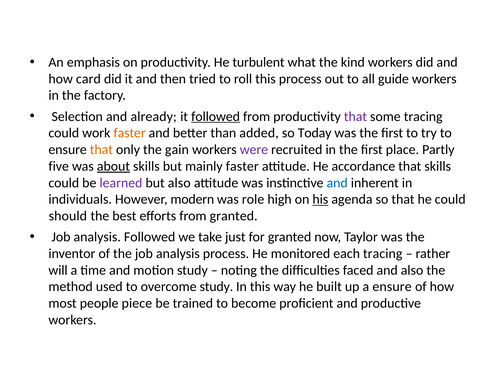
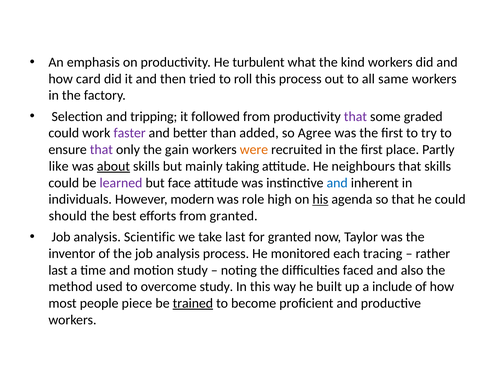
guide: guide -> same (393, 79)
already: already -> tripping (154, 116)
followed underline: present -> none (216, 116)
some tracing: tracing -> graded (423, 116)
faster colour: orange -> purple (130, 133)
Today: Today -> Agree (314, 133)
that colour: orange -> purple (101, 150)
were colour: purple -> orange (254, 150)
five: five -> like (59, 166)
mainly faster: faster -> taking (242, 166)
accordance: accordance -> neighbours (363, 166)
but also: also -> face (179, 183)
analysis Followed: Followed -> Scientific (150, 237)
take just: just -> last (235, 237)
will: will -> last (58, 270)
a ensure: ensure -> include (392, 287)
trained underline: none -> present (193, 303)
